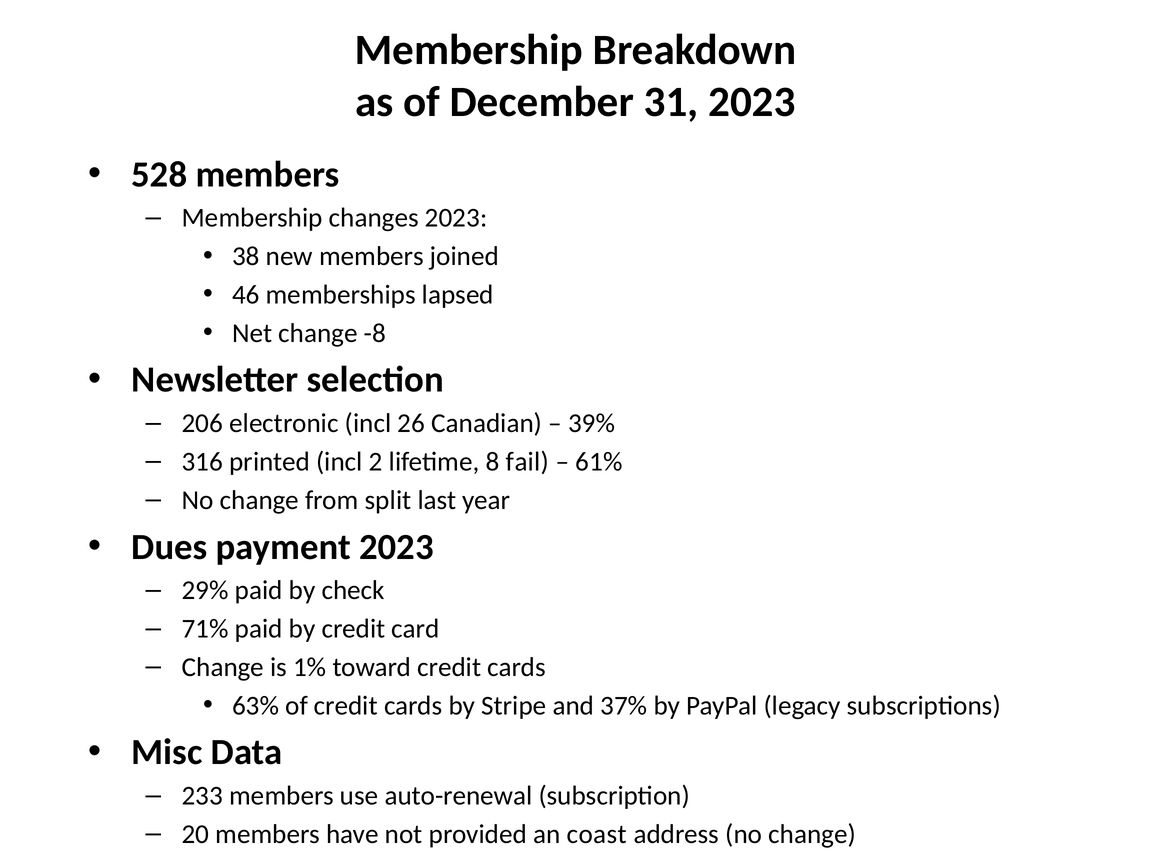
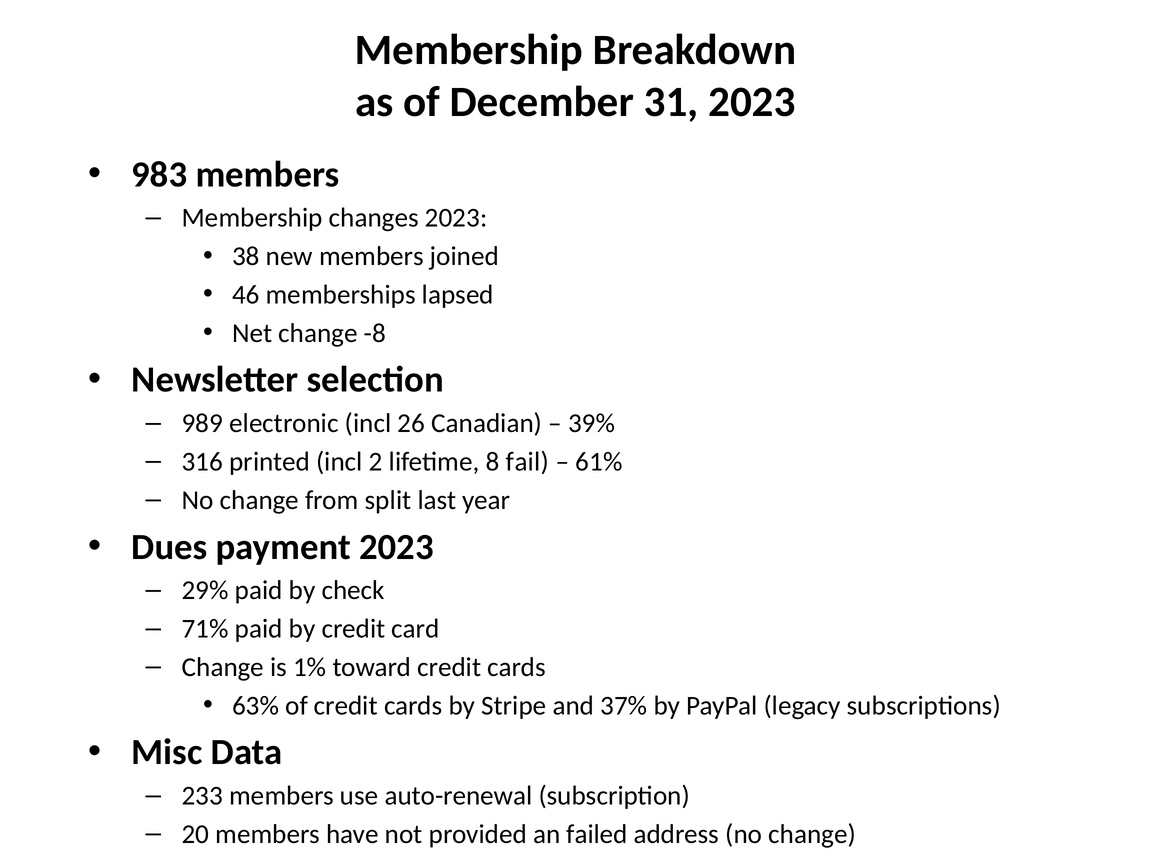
528: 528 -> 983 (159, 174)
206: 206 -> 989 (202, 423)
coast: coast -> failed (597, 834)
